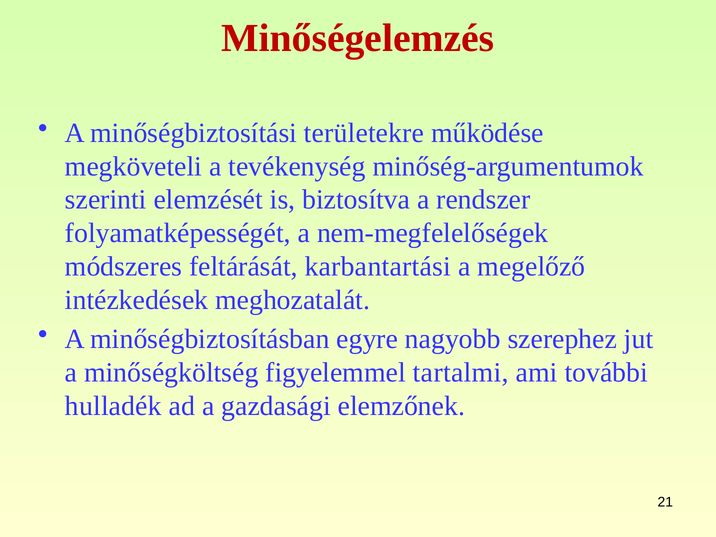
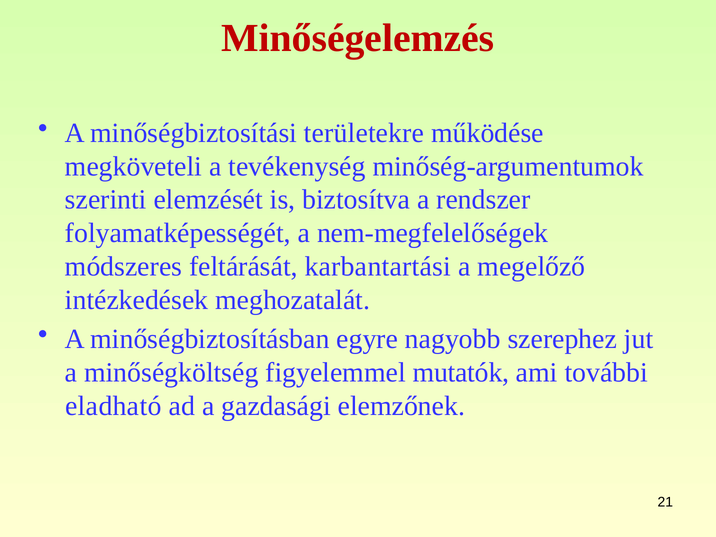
tartalmi: tartalmi -> mutatók (461, 372)
hulladék: hulladék -> eladható (113, 406)
